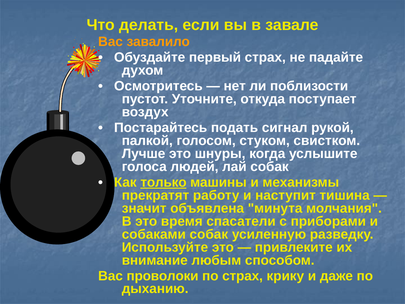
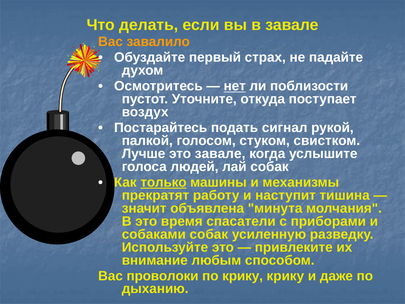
нет underline: none -> present (235, 86)
это шнуры: шнуры -> завале (220, 154)
по страх: страх -> крику (243, 276)
